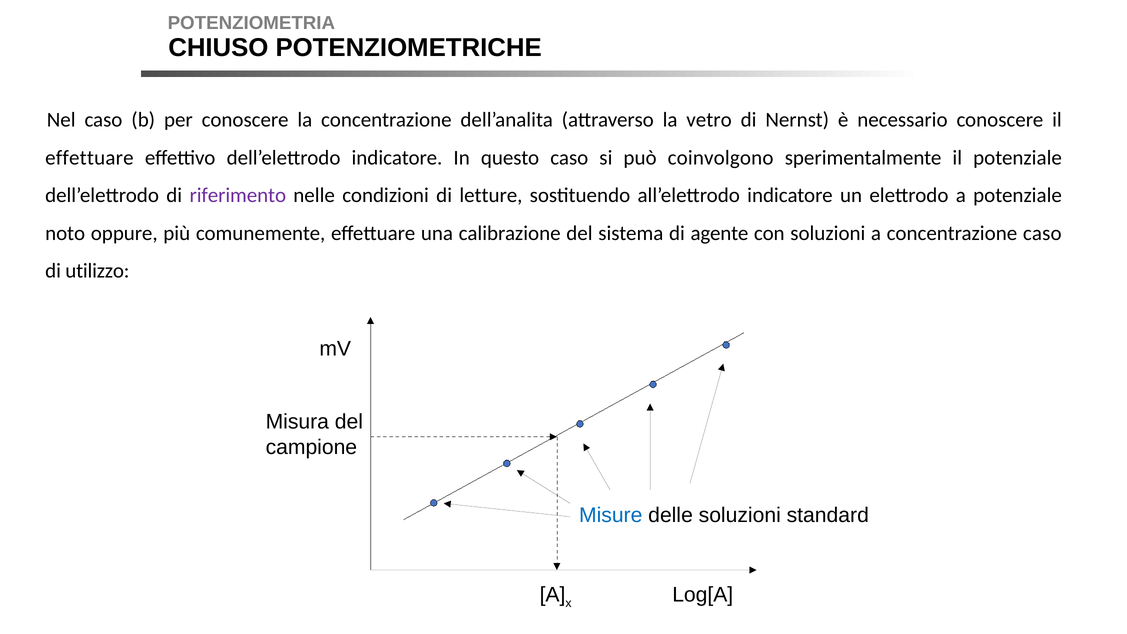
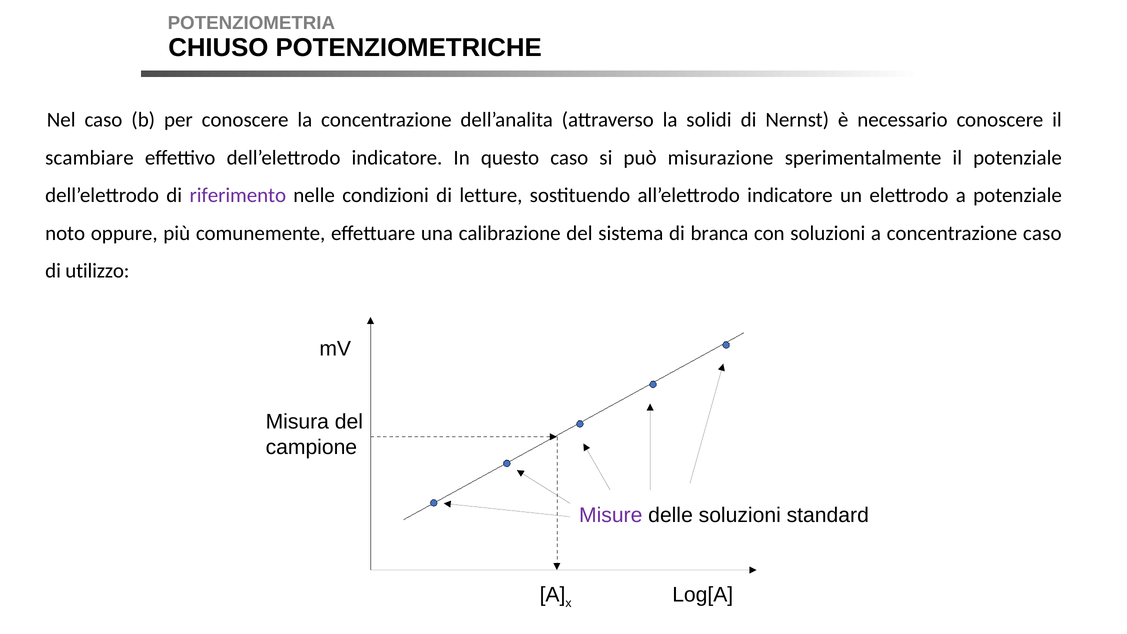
vetro: vetro -> solidi (709, 120)
effettuare: effettuare -> scambiare (89, 158)
coinvolgono: coinvolgono -> misurazione (721, 158)
agente: agente -> branca (719, 233)
Misure colour: blue -> purple (611, 515)
